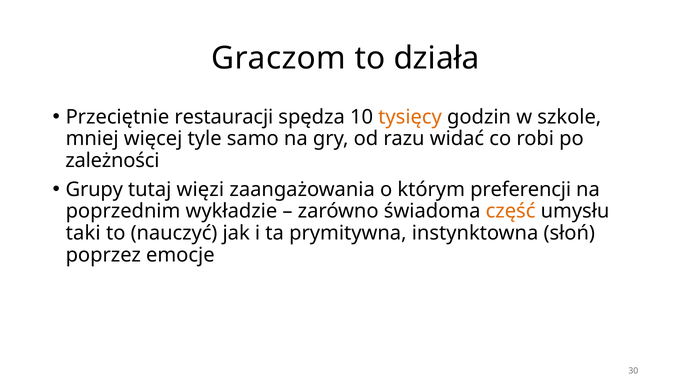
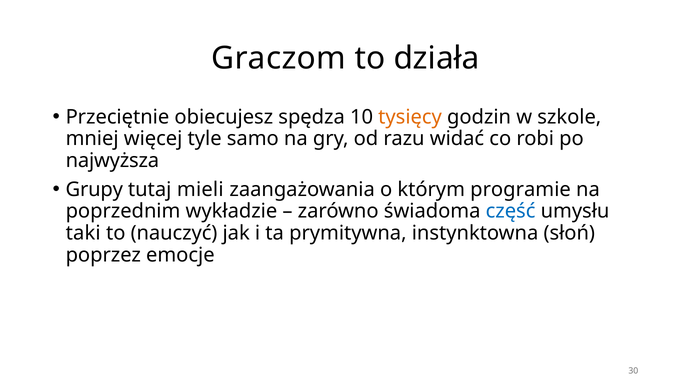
restauracji: restauracji -> obiecujesz (224, 117)
zależności: zależności -> najwyższa (112, 160)
więzi: więzi -> mieli (200, 189)
preferencji: preferencji -> programie (521, 189)
część colour: orange -> blue (511, 211)
